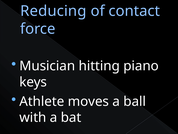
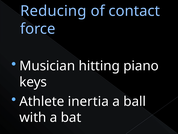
moves: moves -> inertia (88, 101)
